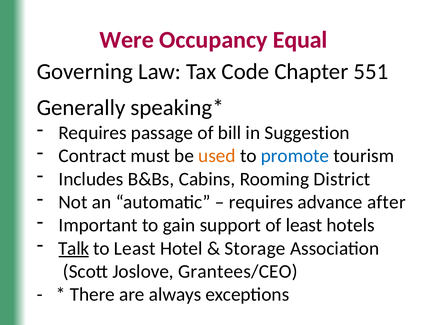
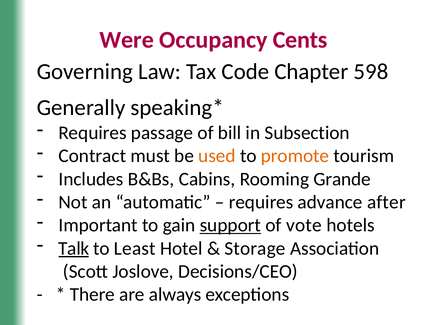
Equal: Equal -> Cents (300, 40)
551: 551 -> 598 (371, 72)
Suggestion: Suggestion -> Subsection (307, 133)
promote colour: blue -> orange (295, 156)
District: District -> Grande (342, 179)
support underline: none -> present (230, 226)
of least: least -> vote (304, 226)
Grantees/CEO: Grantees/CEO -> Decisions/CEO (238, 272)
